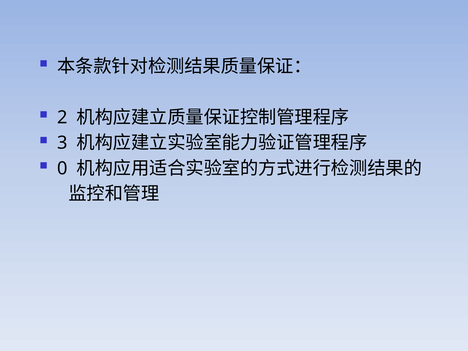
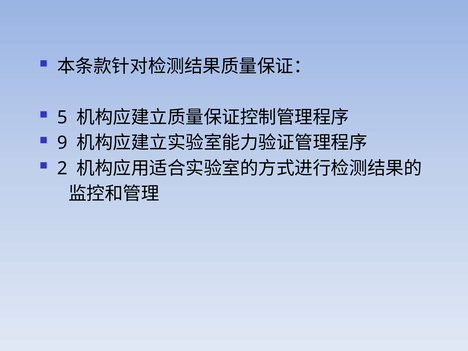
2: 2 -> 5 (62, 117)
3: 3 -> 9 (62, 143)
0: 0 -> 2 (62, 168)
